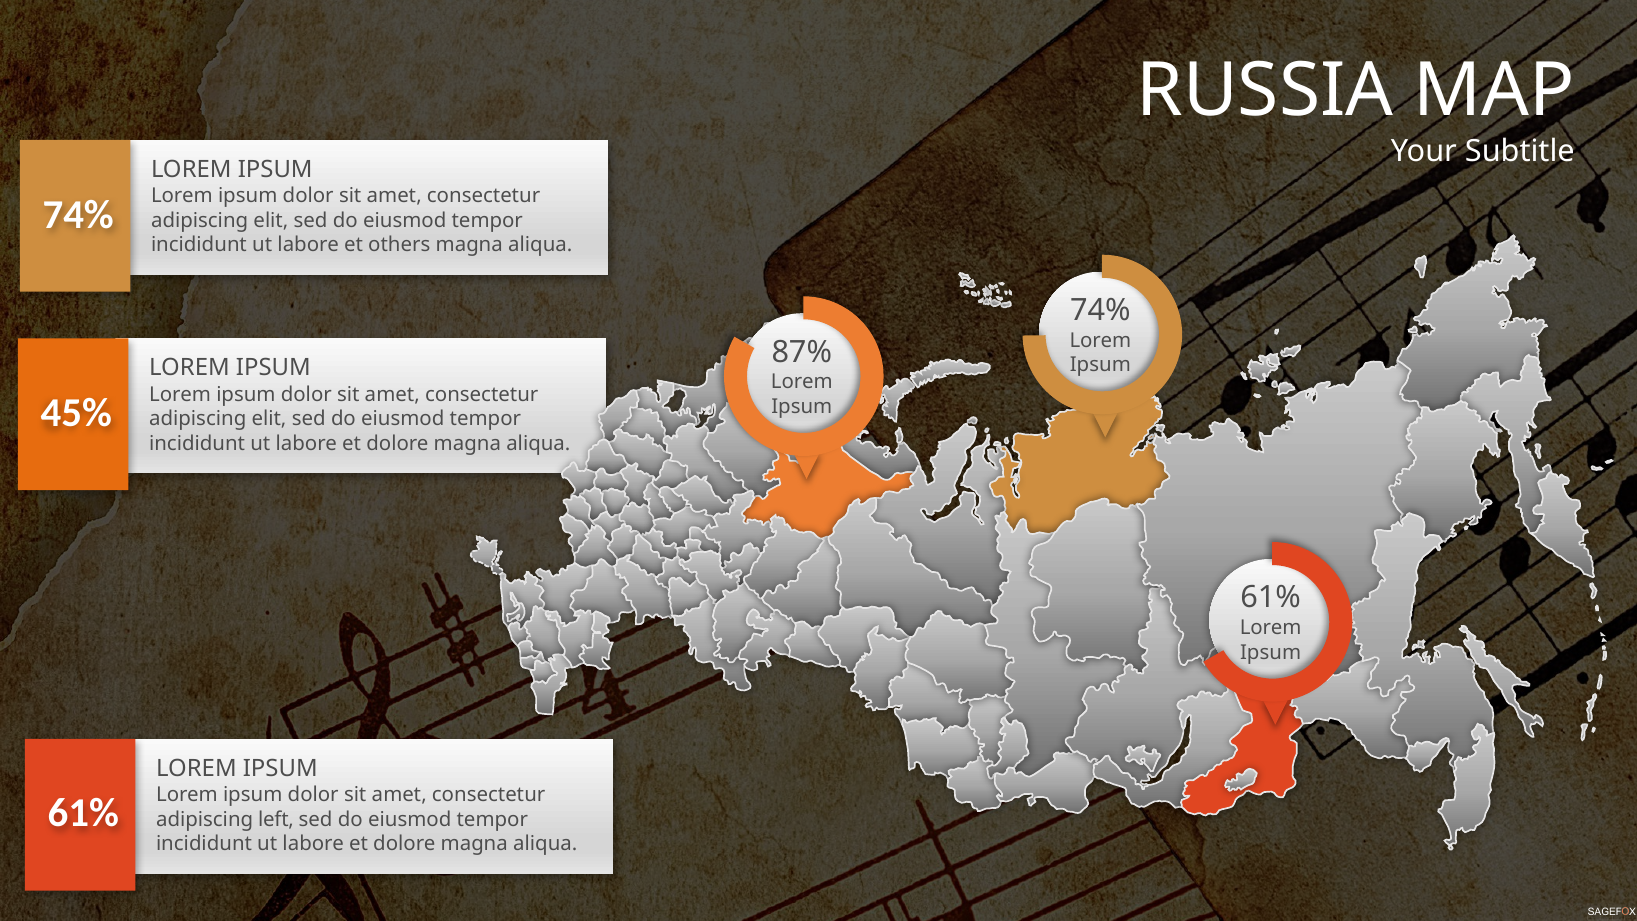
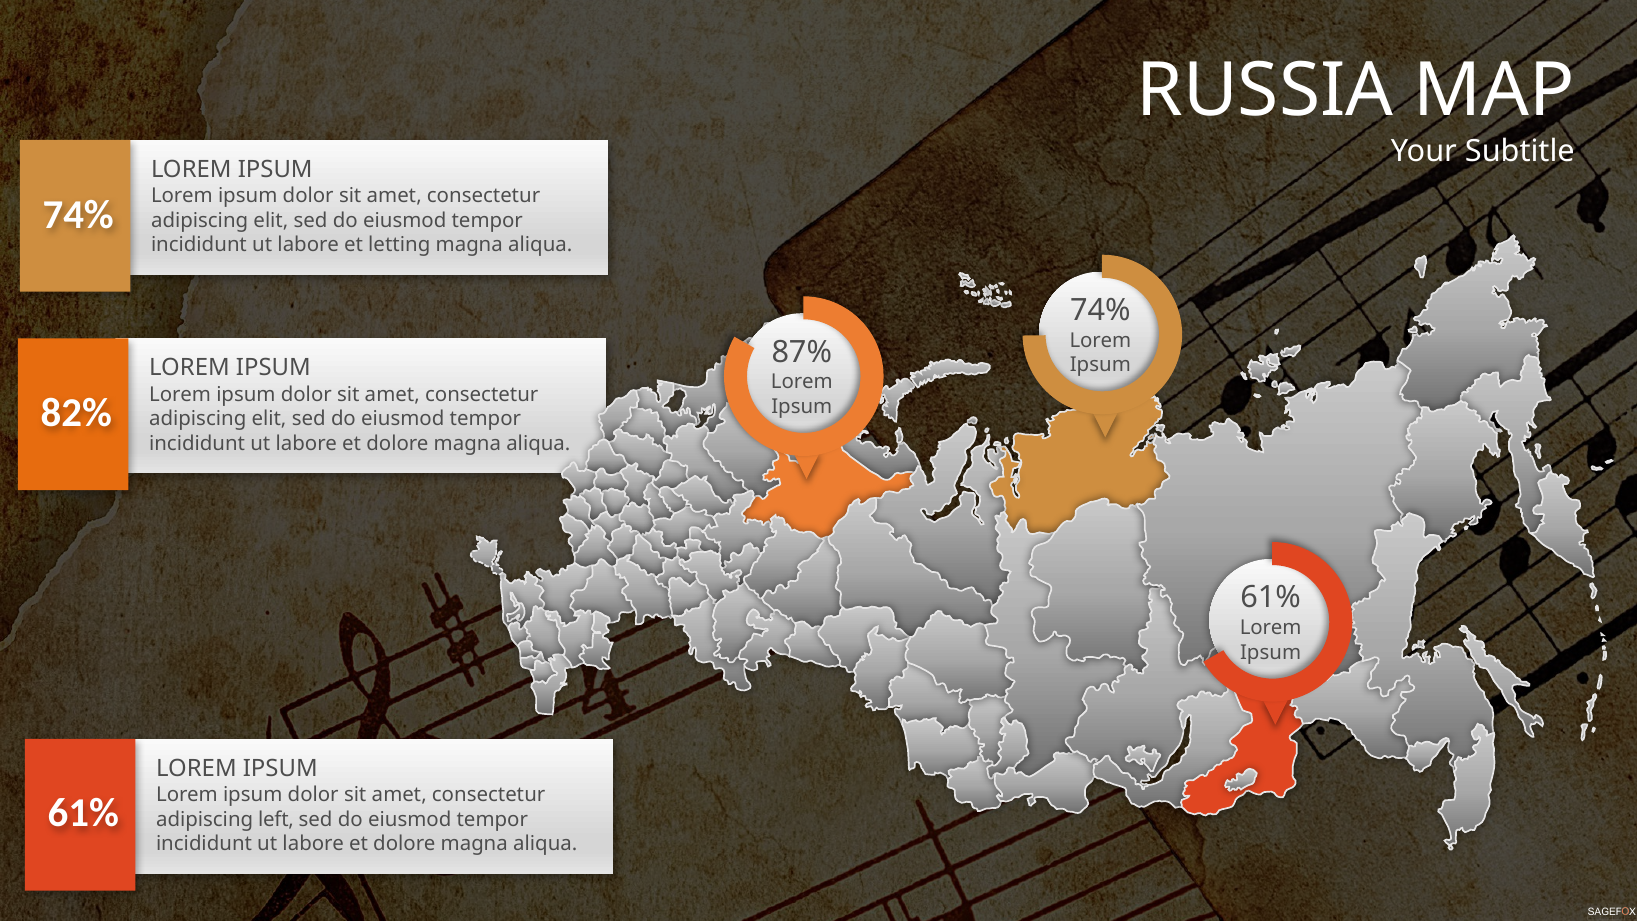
others: others -> letting (399, 245)
45%: 45% -> 82% (76, 413)
